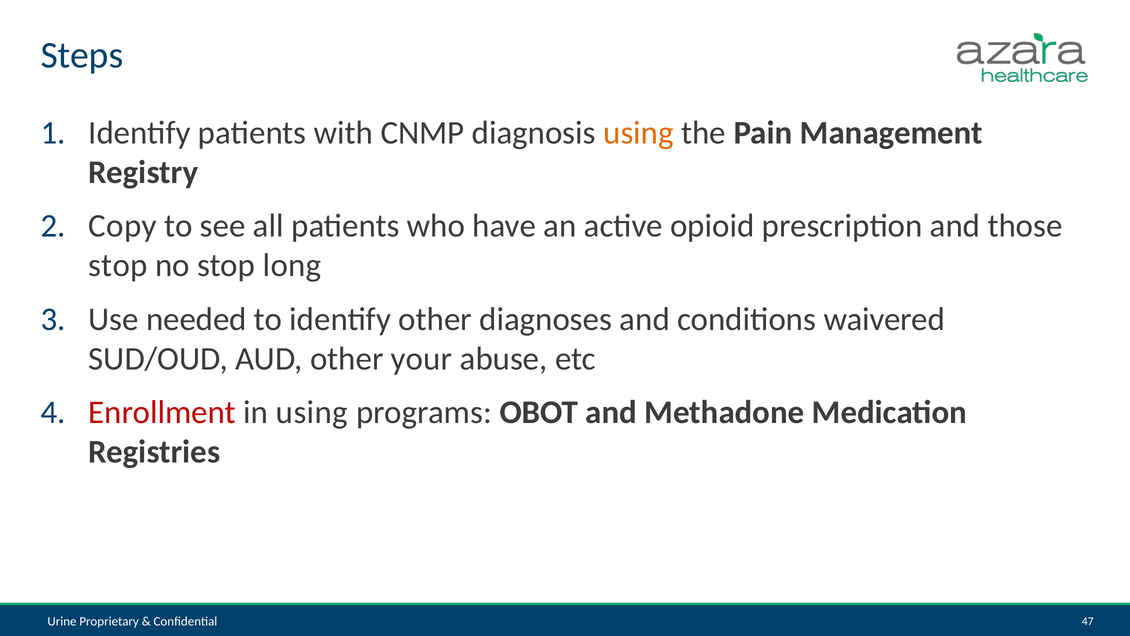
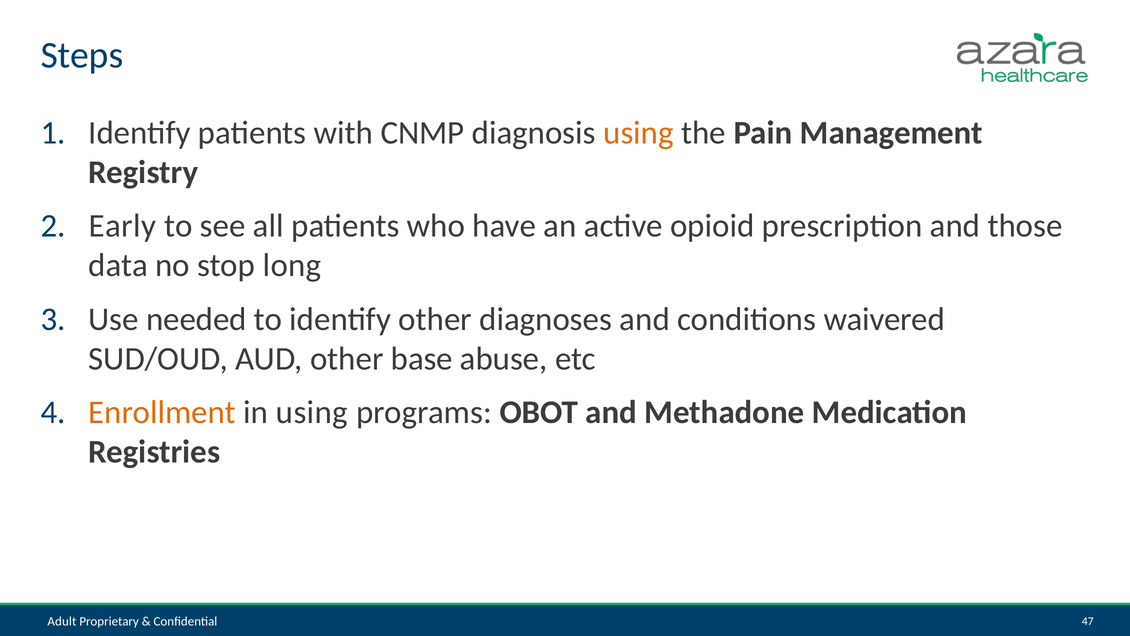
Copy: Copy -> Early (123, 226)
stop: stop -> data (118, 265)
your: your -> base (422, 358)
Enrollment colour: red -> orange (162, 412)
Urine: Urine -> Adult (62, 621)
